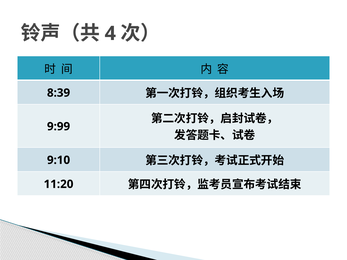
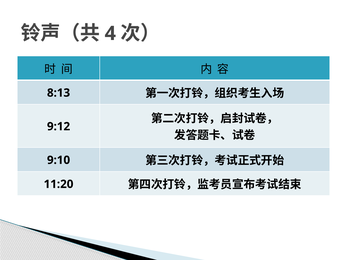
8:39: 8:39 -> 8:13 (59, 93)
9:99: 9:99 -> 9:12 (59, 127)
